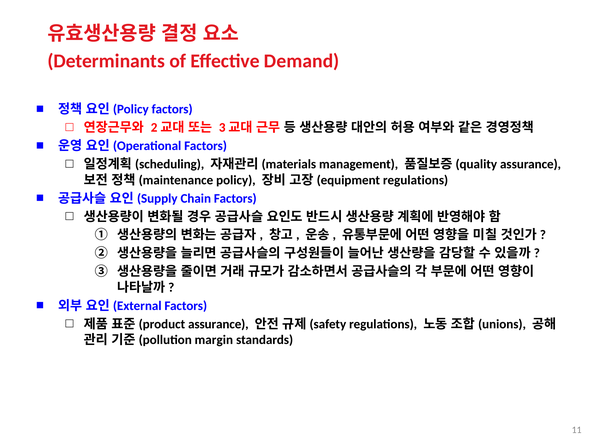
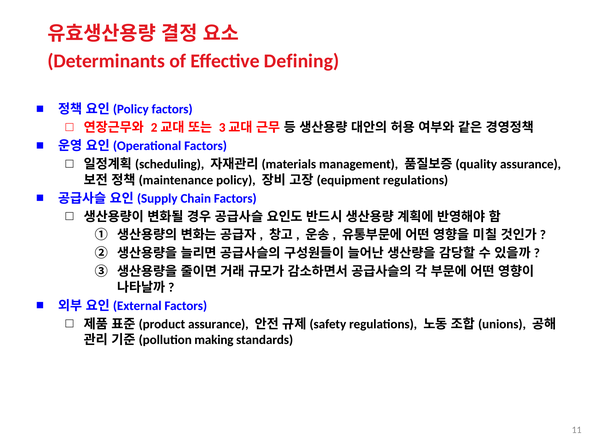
Demand: Demand -> Defining (302, 61)
margin: margin -> making (214, 340)
